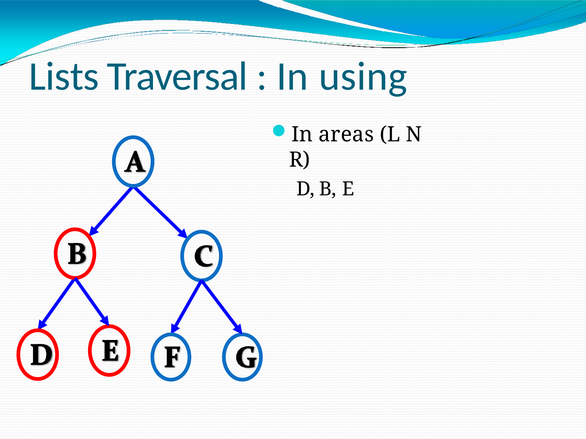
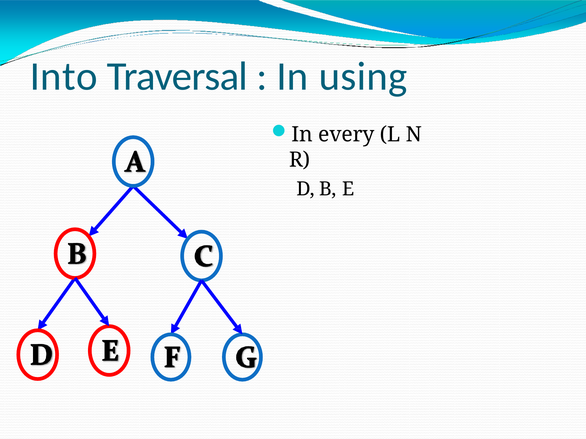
Lists: Lists -> Into (64, 77)
areas: areas -> every (346, 135)
